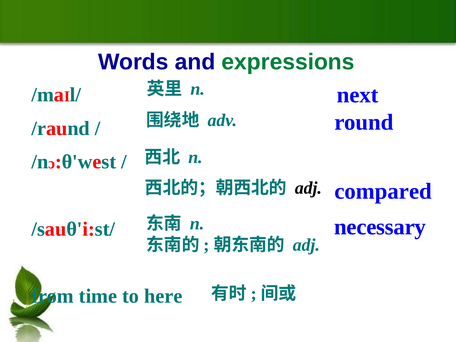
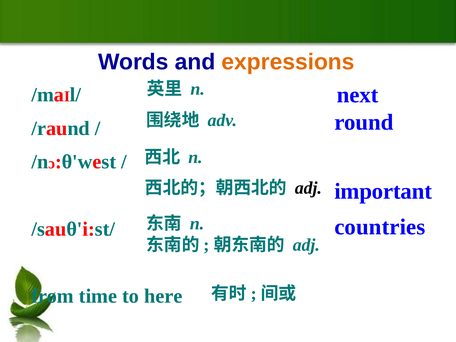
expressions colour: green -> orange (288, 62)
compared: compared -> important (383, 191)
necessary: necessary -> countries (380, 227)
